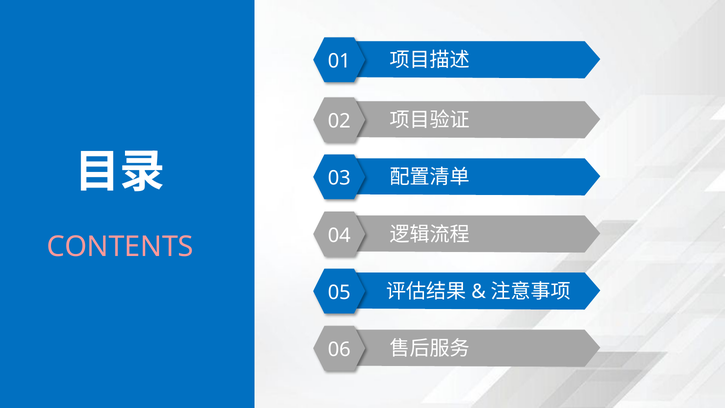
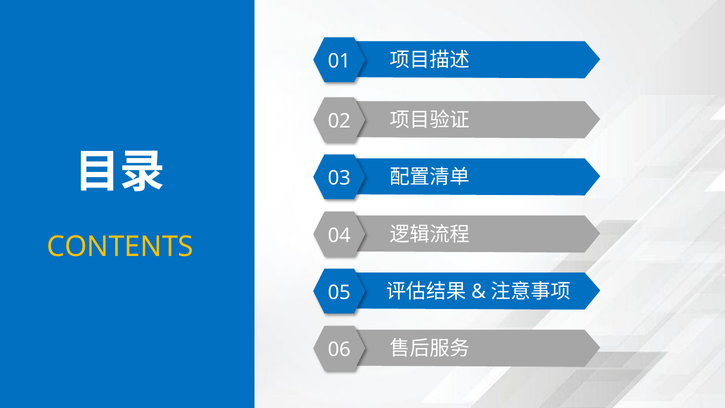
CONTENTS colour: pink -> yellow (120, 247)
